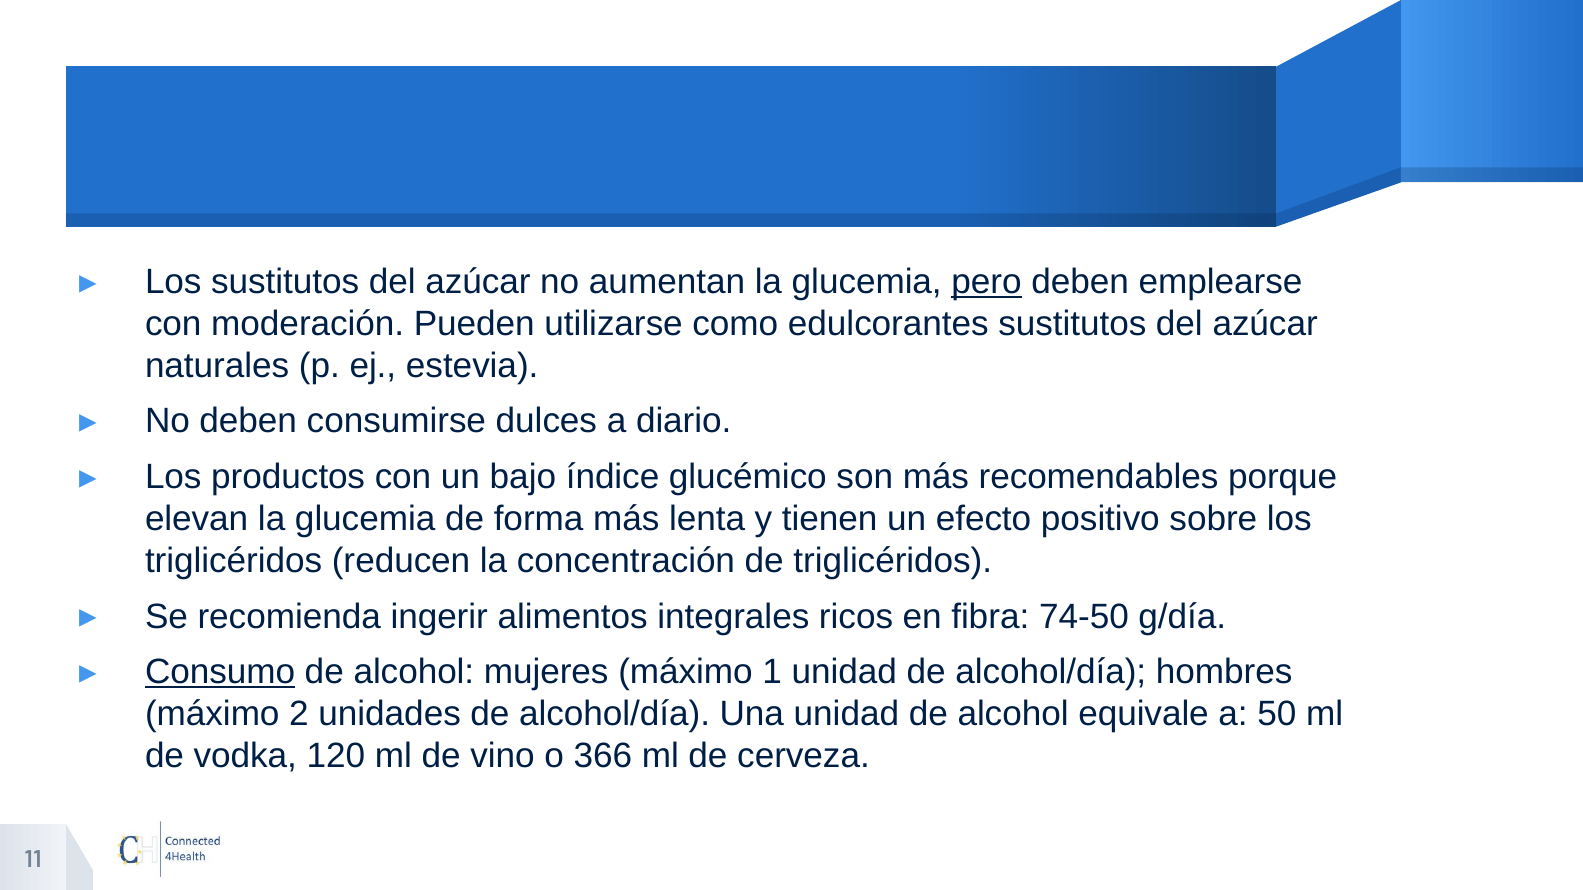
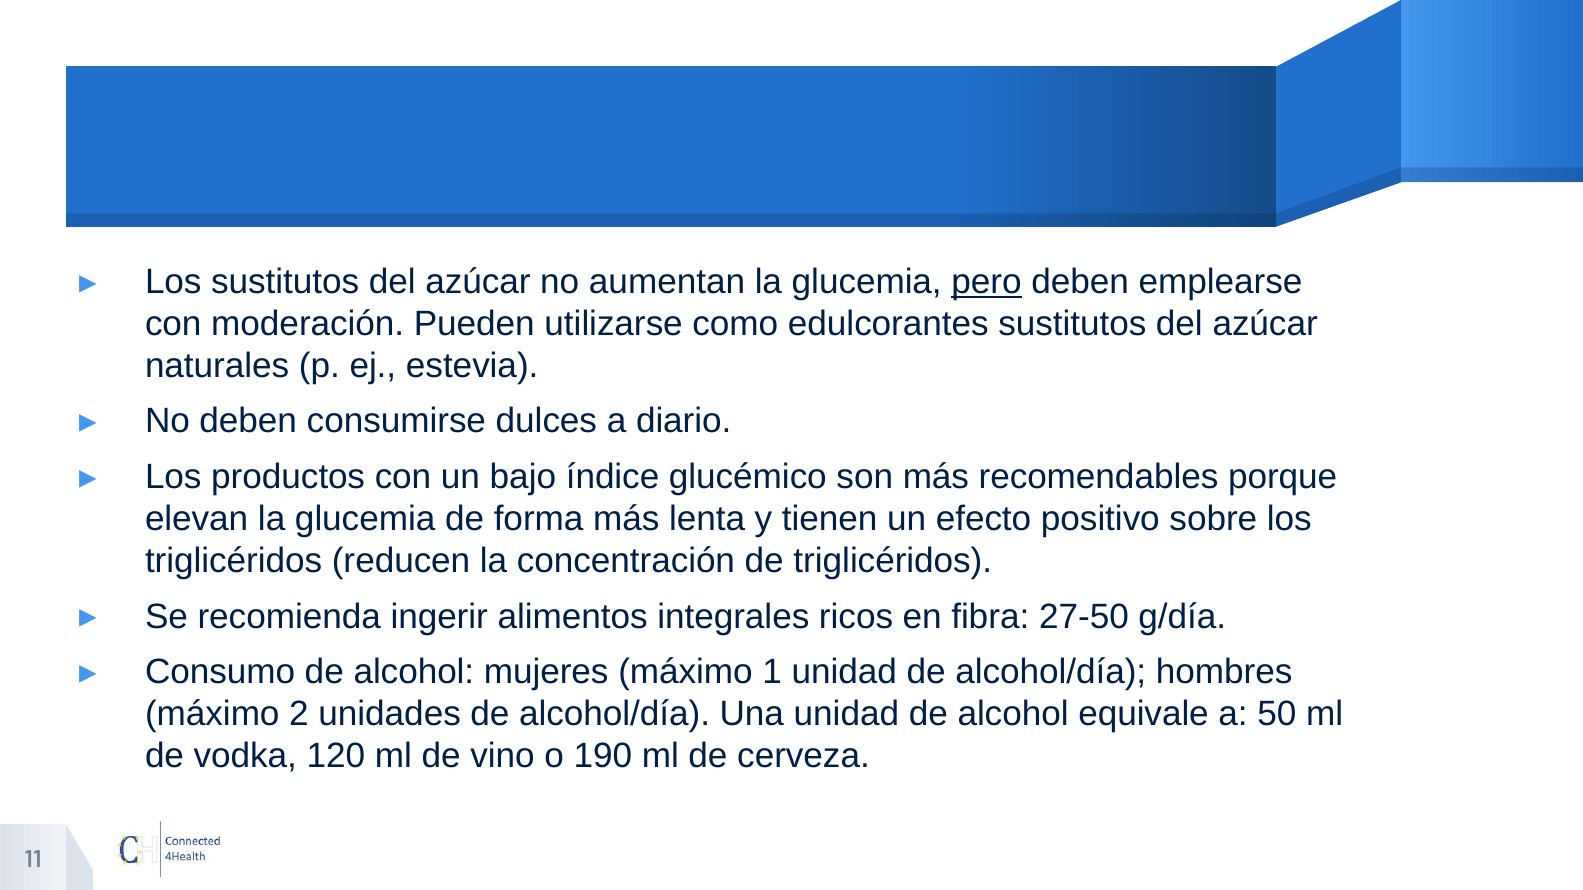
74-50: 74-50 -> 27-50 (1084, 617)
Consumo underline: present -> none (220, 672)
366: 366 -> 190 (603, 757)
